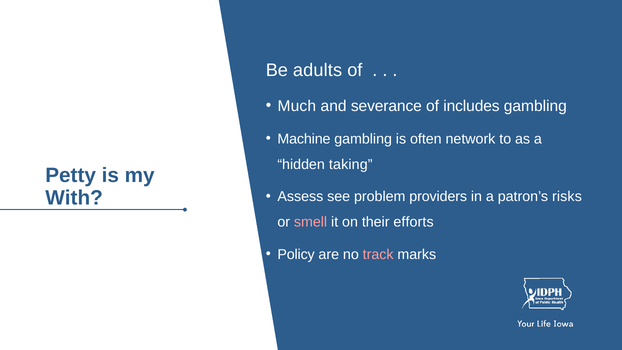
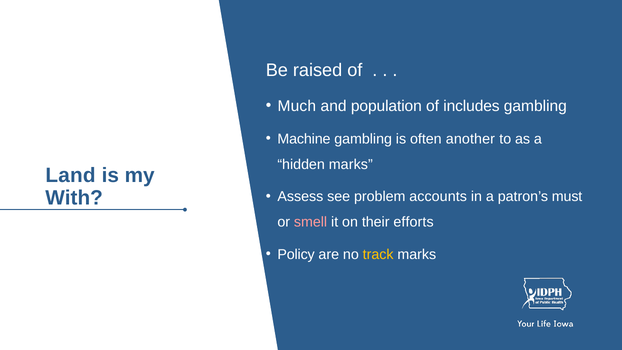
adults: adults -> raised (318, 70)
severance: severance -> population (386, 106)
network: network -> another (470, 139)
hidden taking: taking -> marks (351, 164)
Petty: Petty -> Land (71, 175)
providers: providers -> accounts (438, 197)
risks: risks -> must (567, 197)
track colour: pink -> yellow (378, 254)
